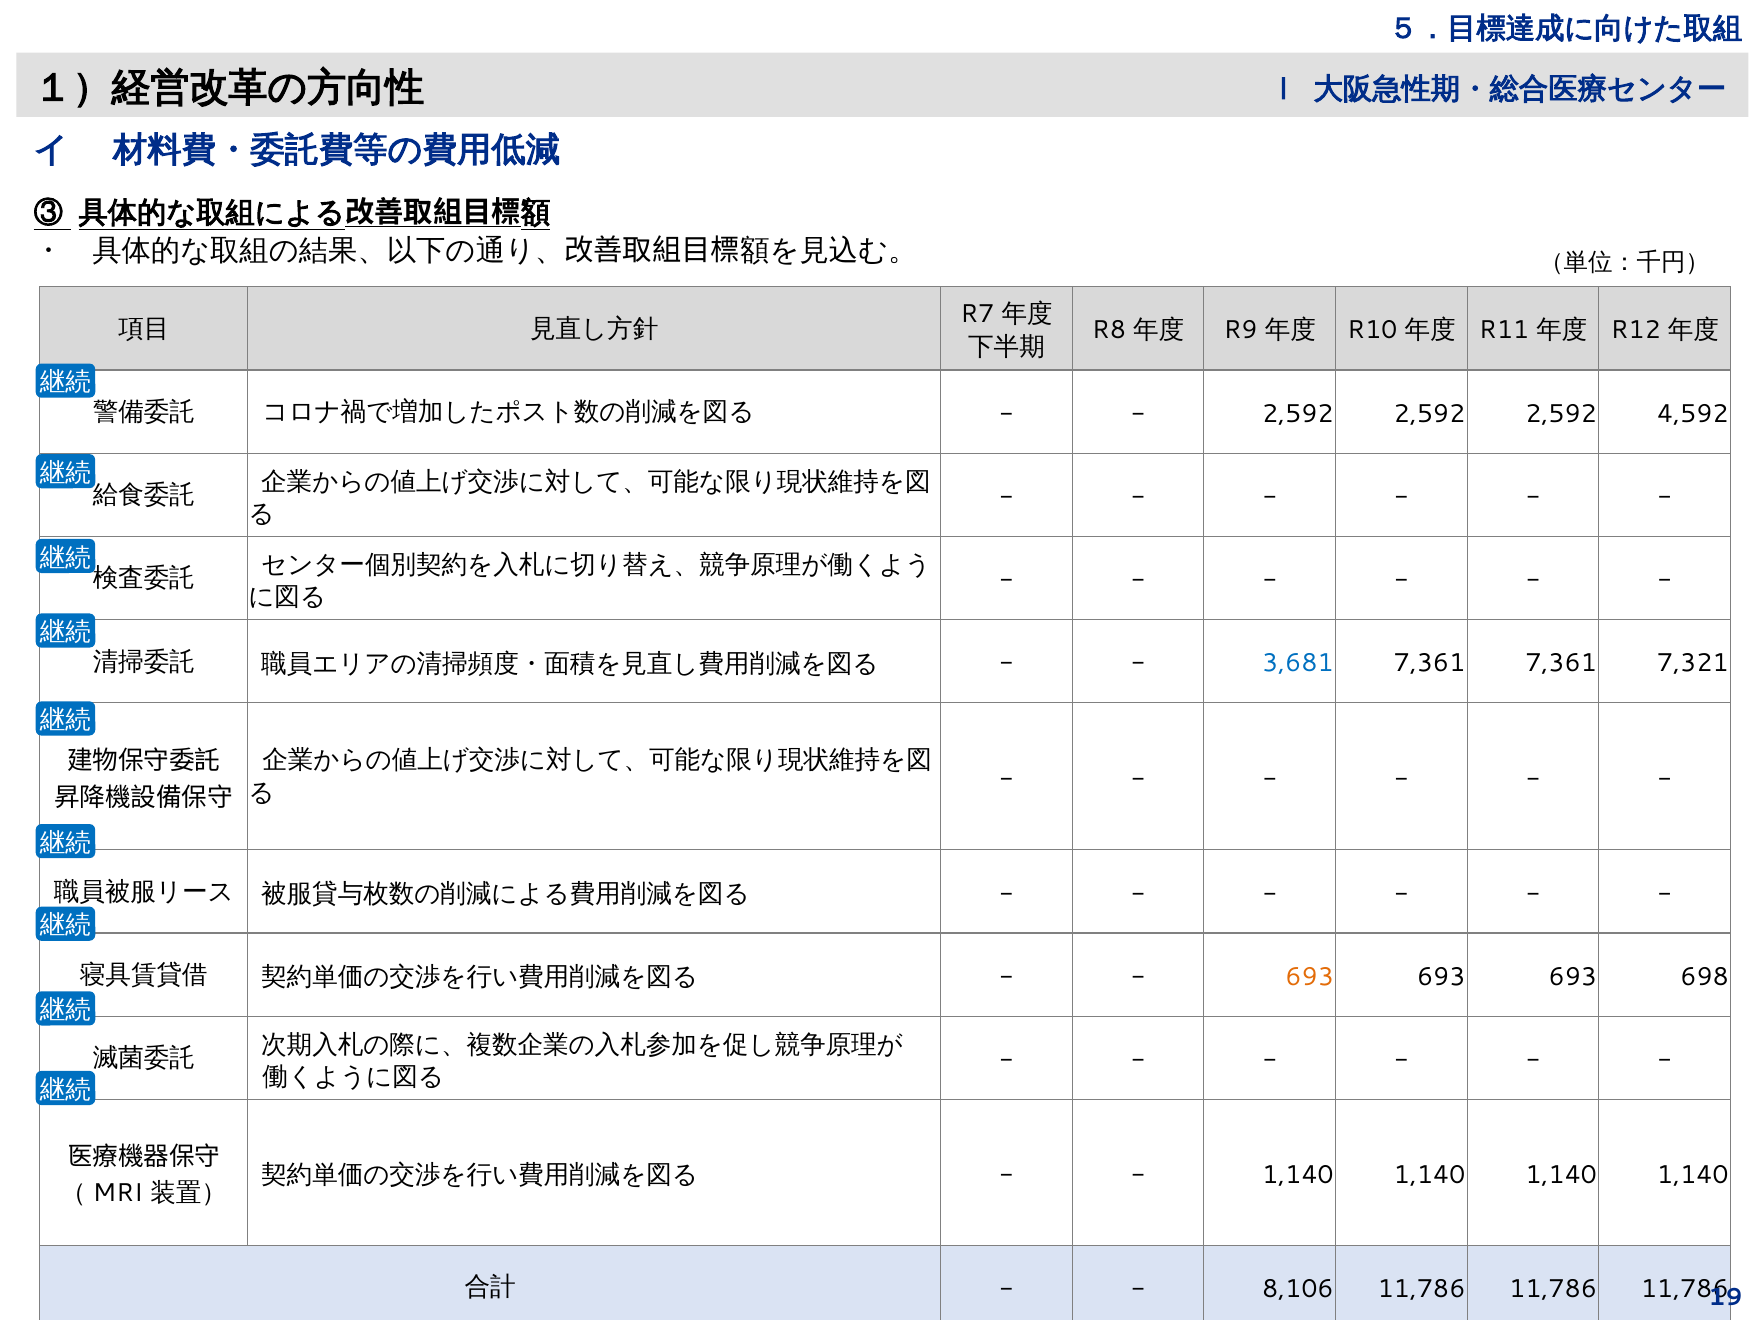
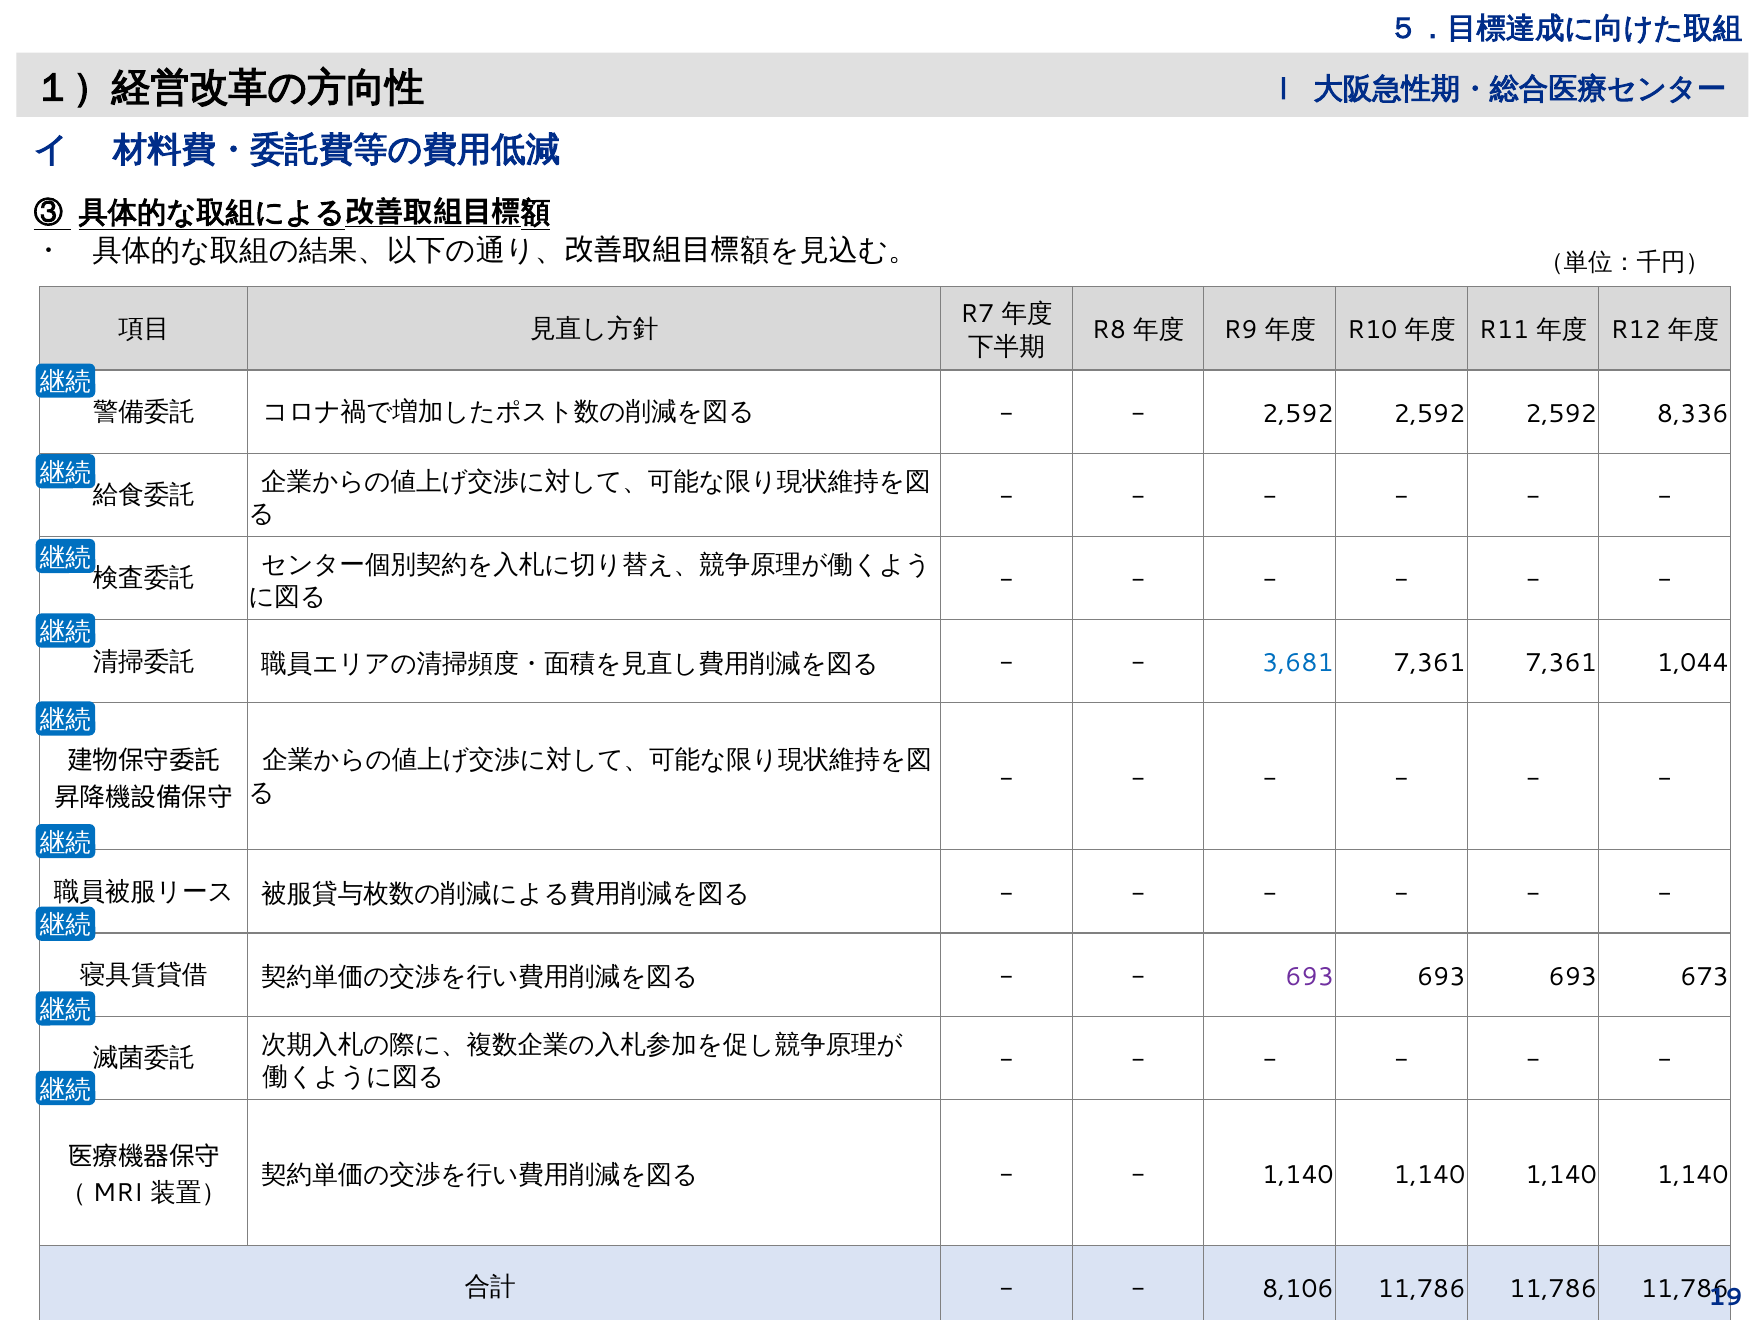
4,592: 4,592 -> 8,336 (1693, 414)
7,321: 7,321 -> 1,044 (1693, 664)
693 colour: orange -> purple (1310, 977)
698: 698 -> 673 (1705, 977)
